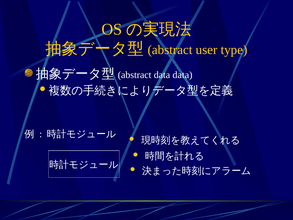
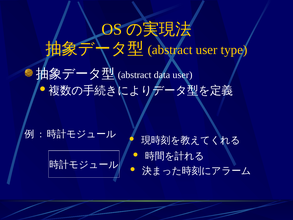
data data: data -> user (182, 75)
